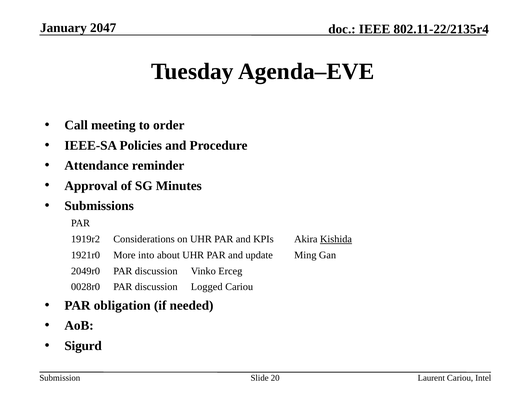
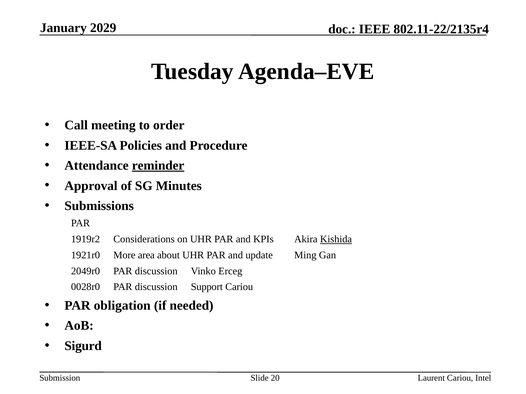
2047: 2047 -> 2029 (103, 28)
reminder underline: none -> present (158, 166)
into: into -> area (146, 255)
Logged: Logged -> Support (207, 287)
